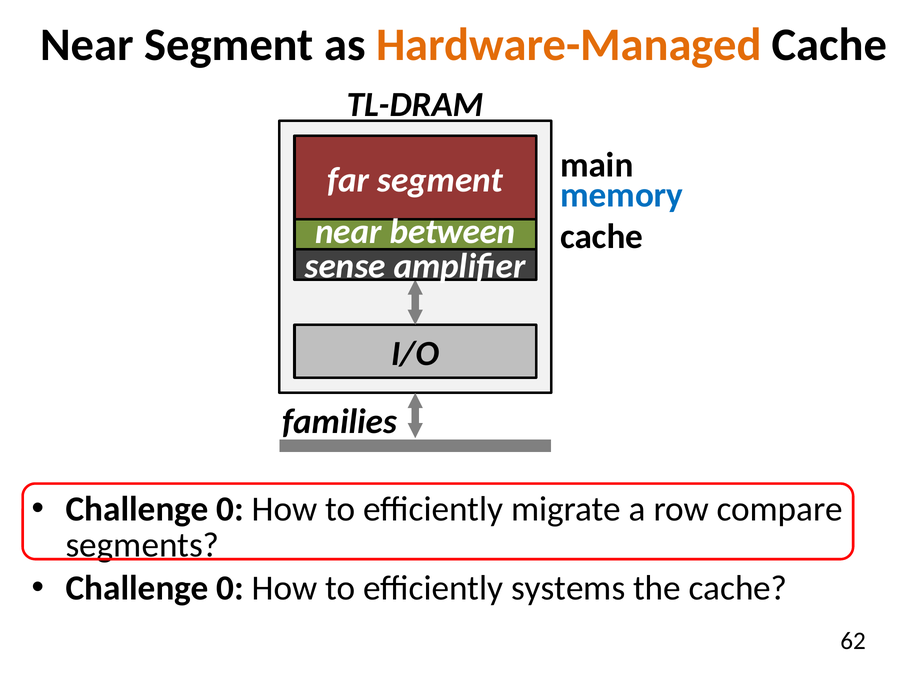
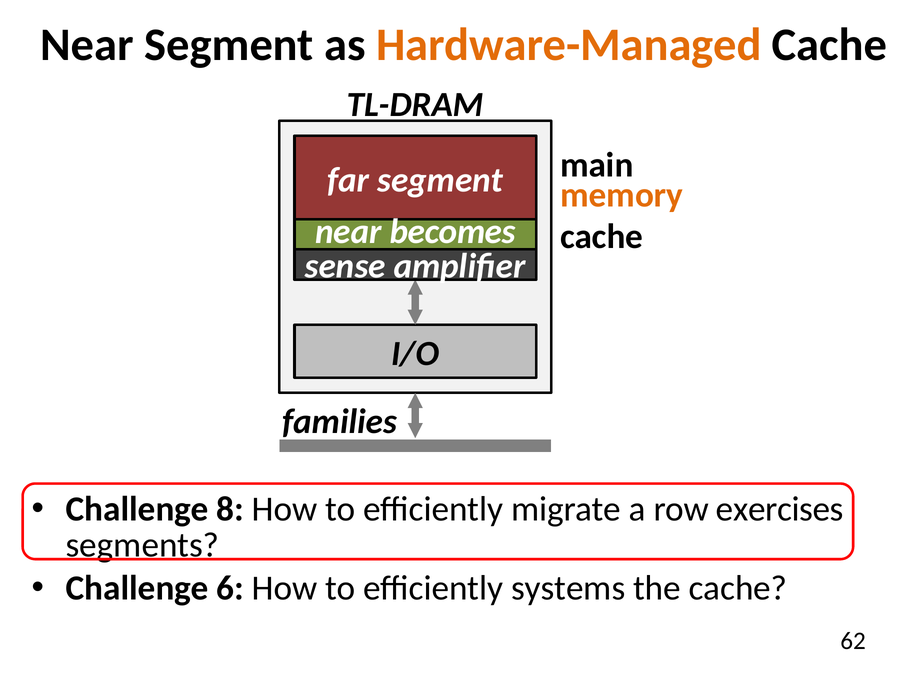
memory colour: blue -> orange (622, 195)
between: between -> becomes (453, 231)
0: 0 -> 8 (230, 509)
compare: compare -> exercises (780, 509)
0: 0 -> 6 (230, 588)
